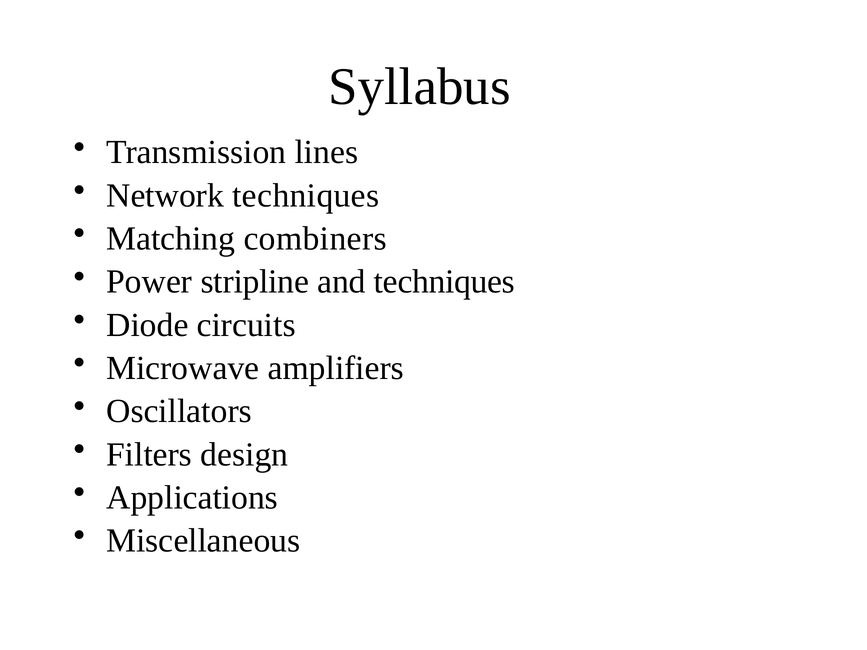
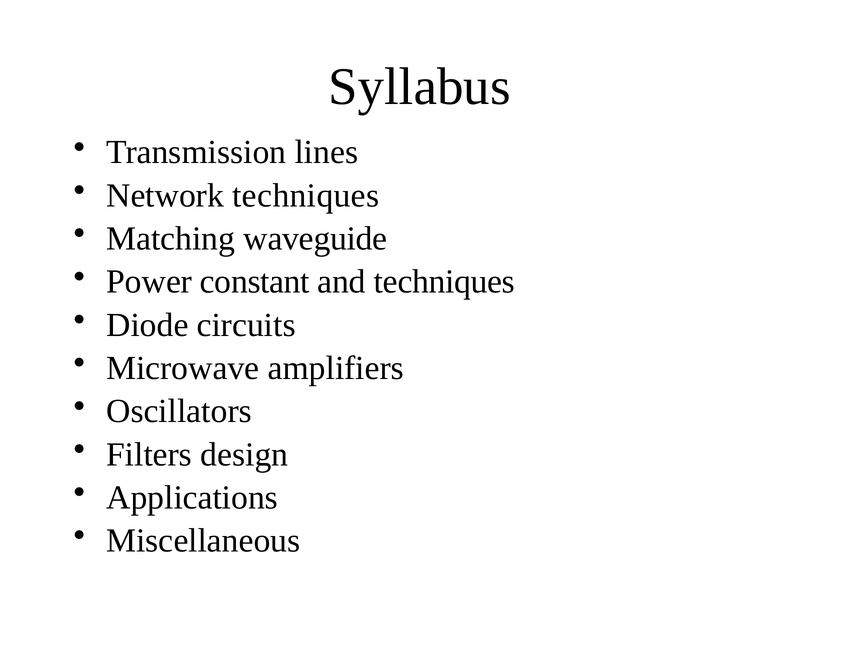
combiners: combiners -> waveguide (315, 239)
stripline: stripline -> constant (255, 282)
